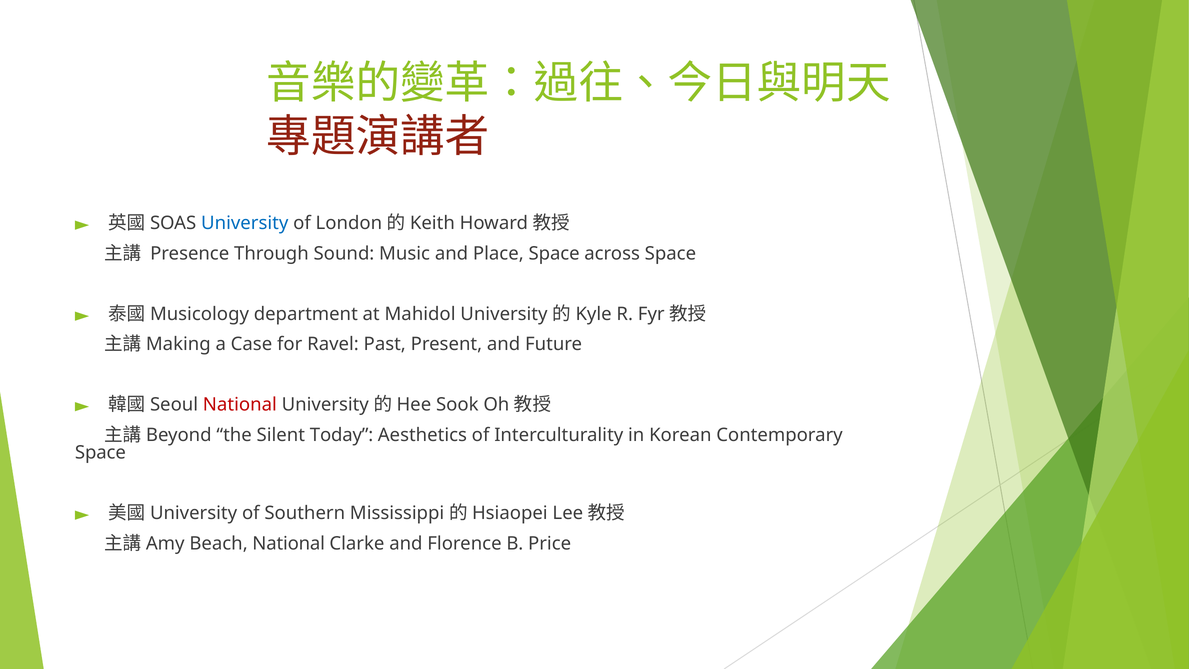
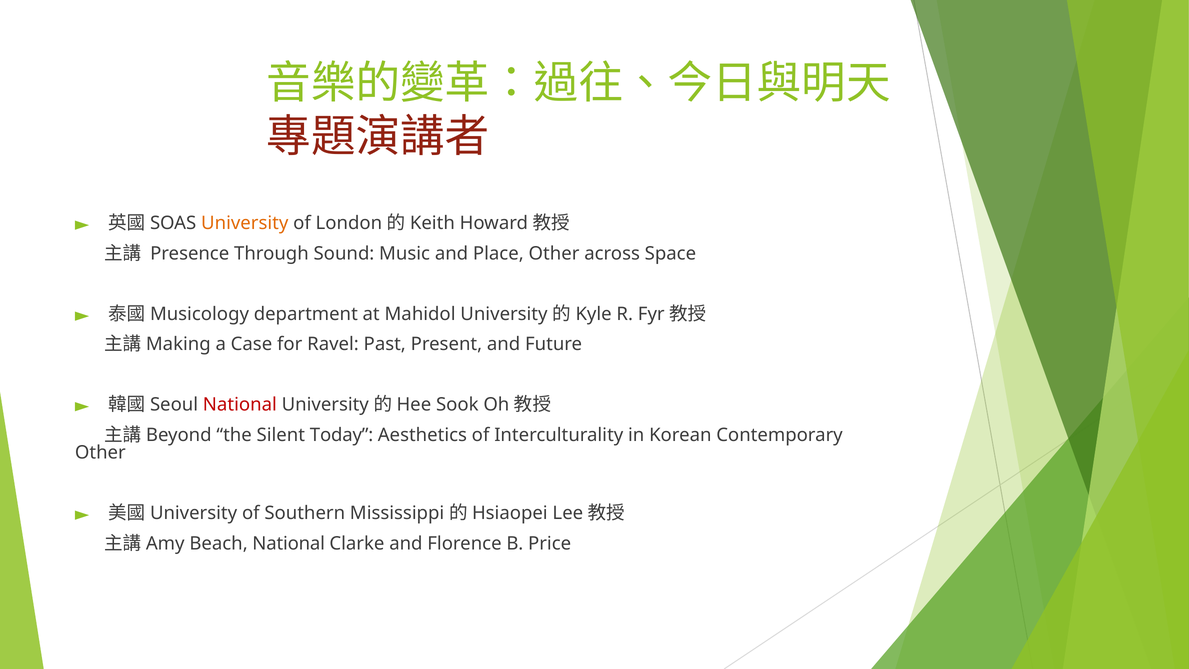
University colour: blue -> orange (245, 223)
Place Space: Space -> Other (554, 254)
Space: Space -> Other (100, 453)
